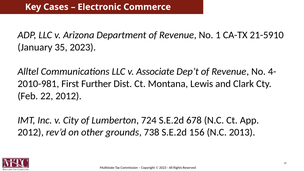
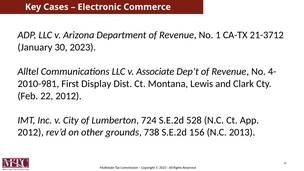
21-5910: 21-5910 -> 21-3712 (267, 35)
35: 35 -> 30 (61, 47)
Further: Further -> Display (96, 84)
678: 678 -> 528 (194, 120)
